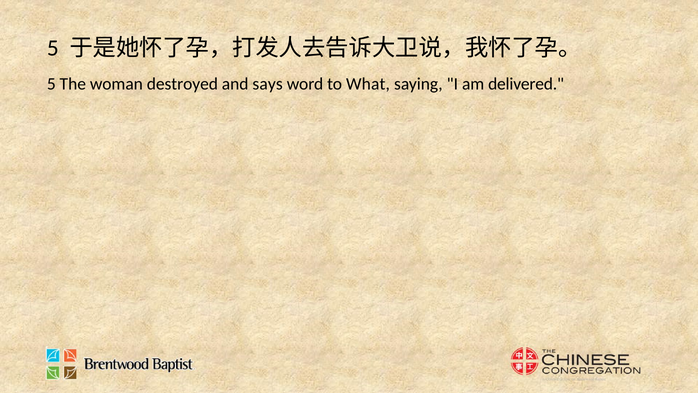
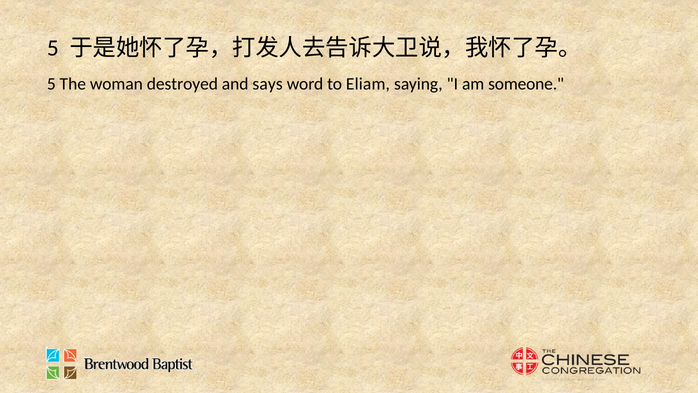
What: What -> Eliam (368, 84)
delivered: delivered -> someone (526, 84)
